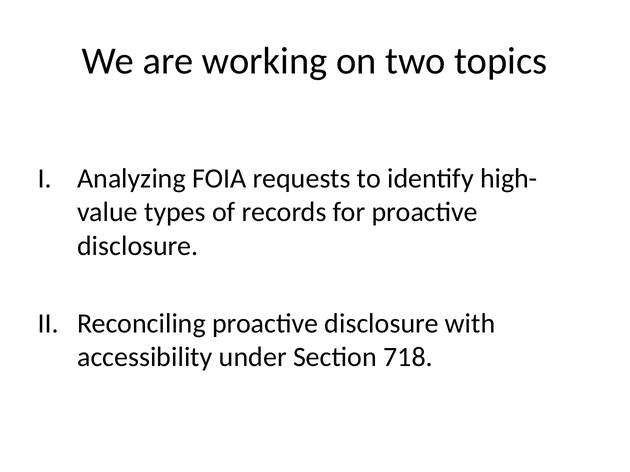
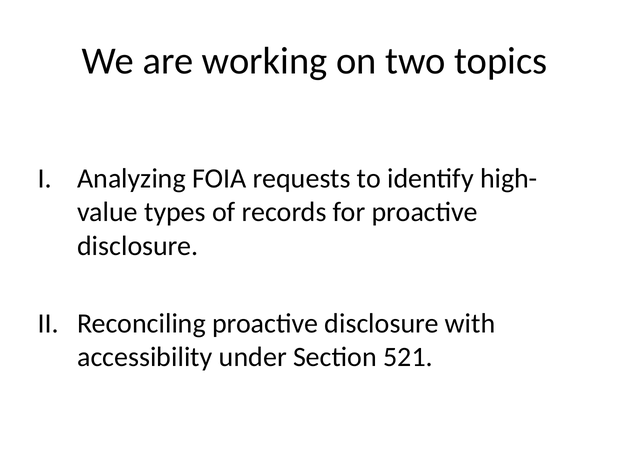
718: 718 -> 521 (408, 357)
